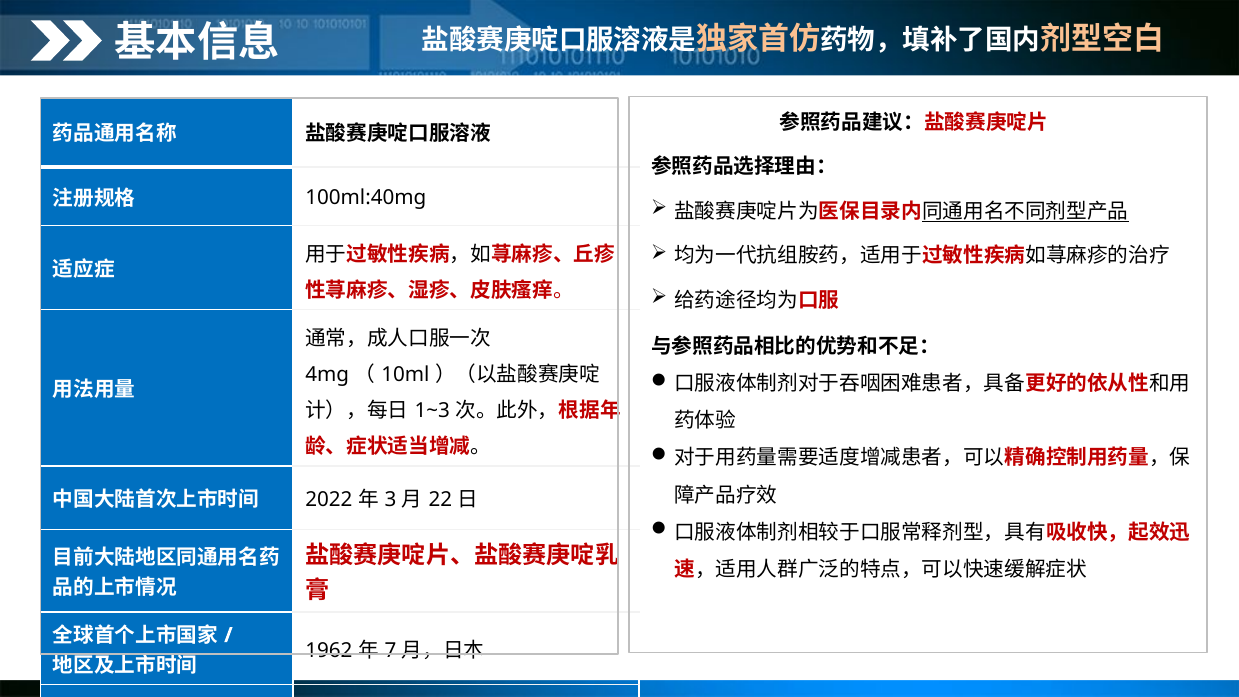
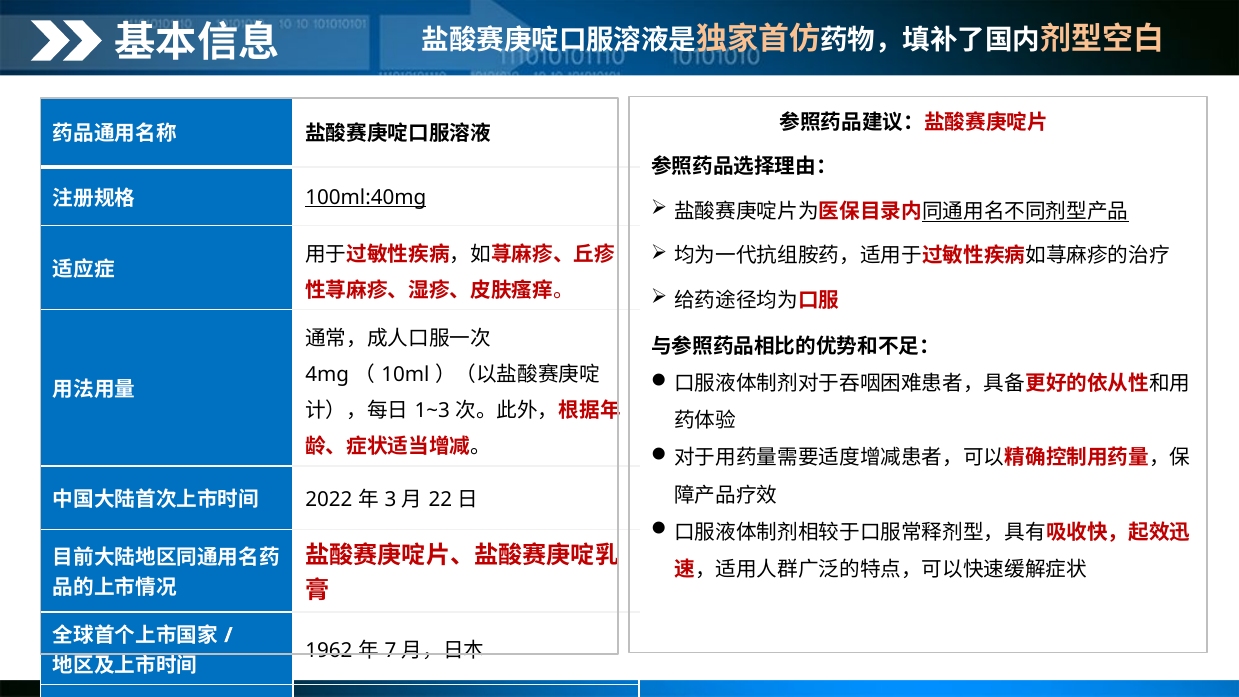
100ml:40mg underline: none -> present (366, 197)
